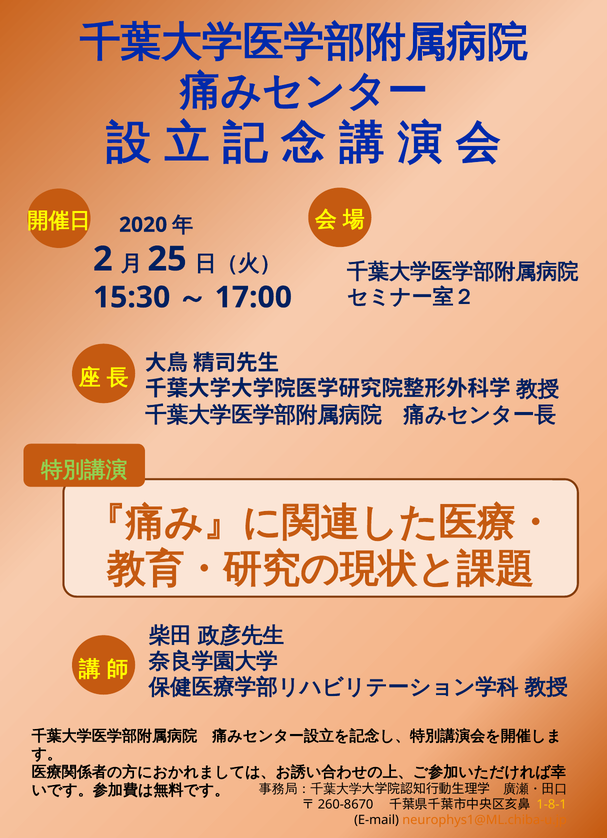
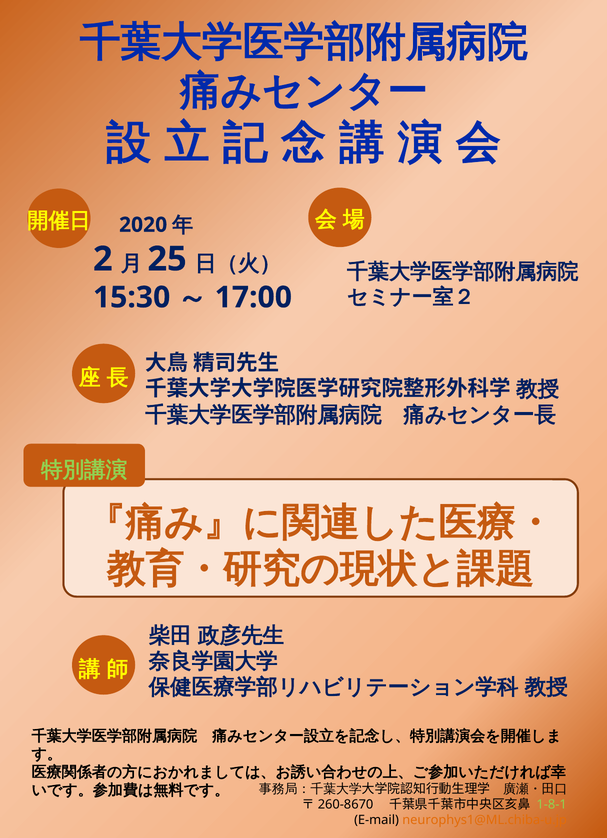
1-8-1 colour: yellow -> light green (552, 805)
